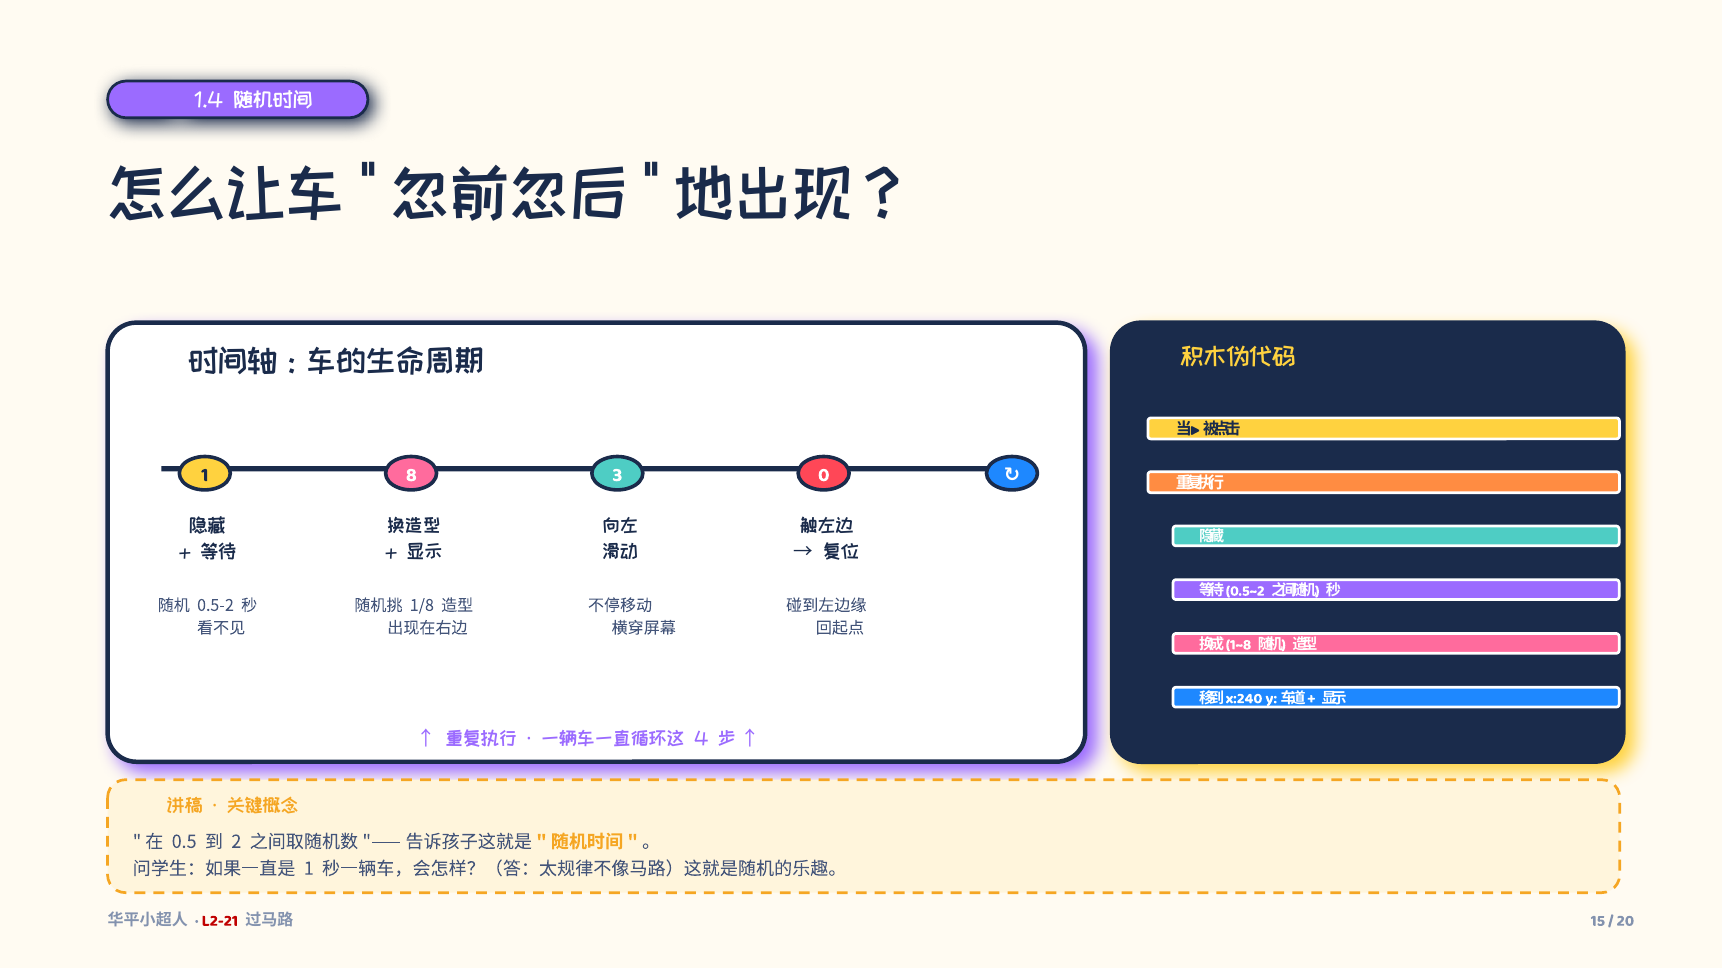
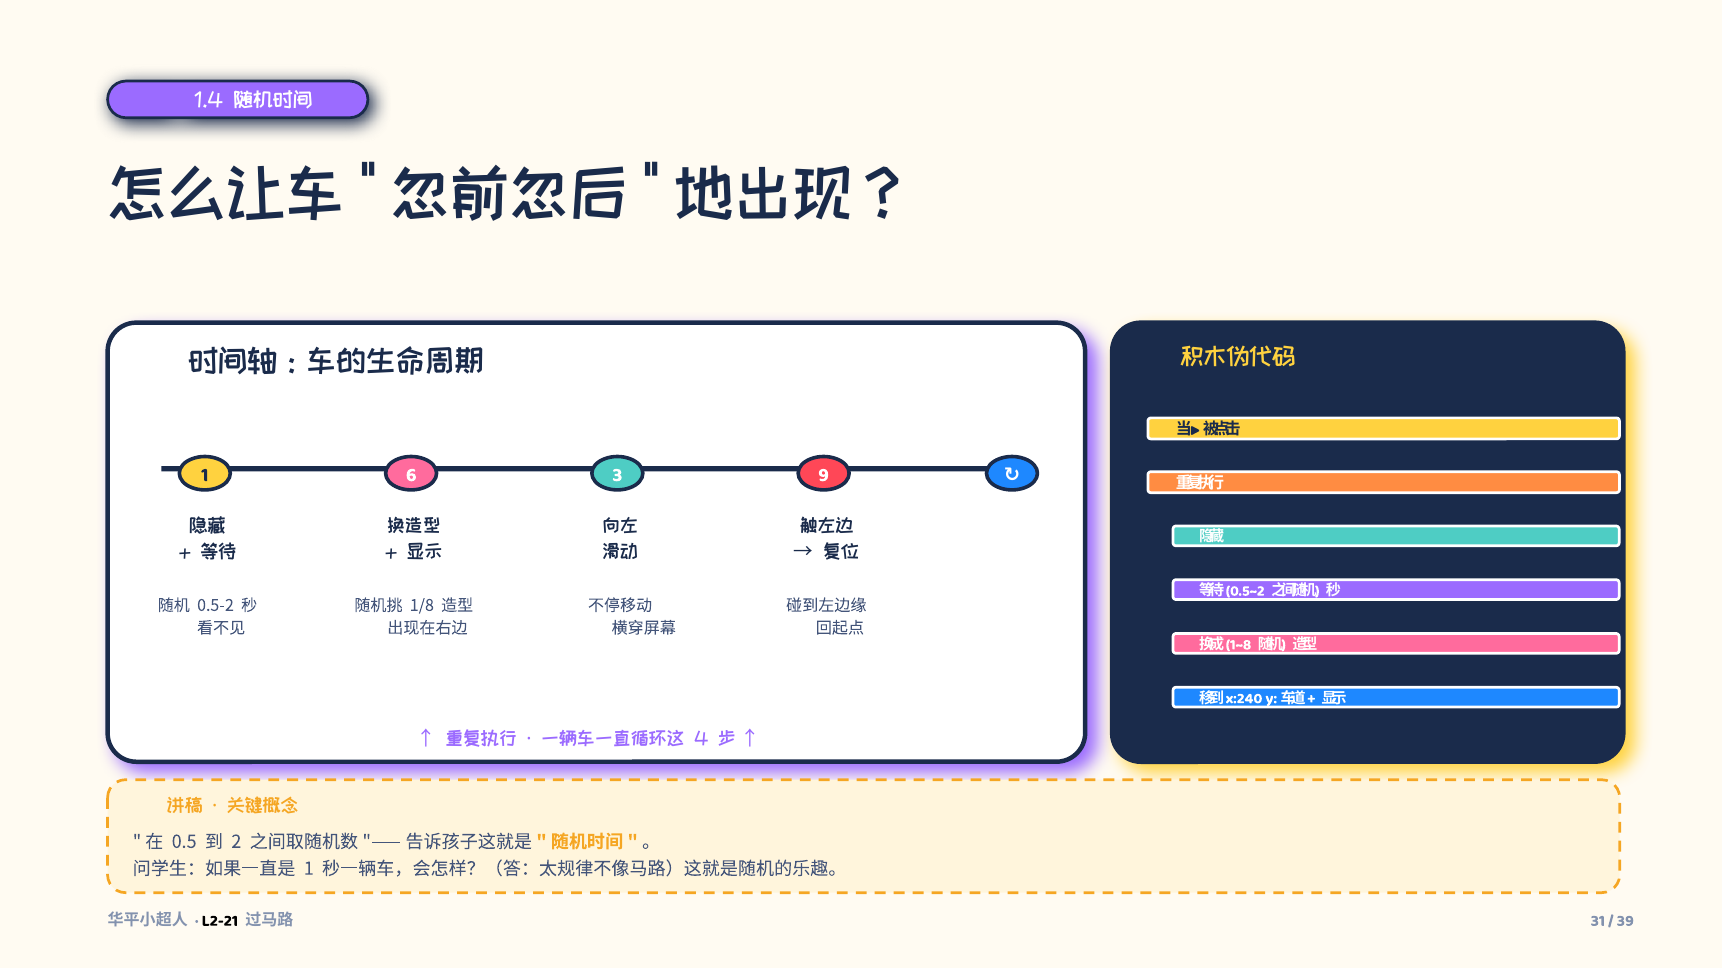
8: 8 -> 6 (411, 475)
0: 0 -> 9 (824, 475)
L2-21 colour: red -> black (220, 921)
15: 15 -> 31 (1598, 921)
20: 20 -> 39 (1625, 921)
